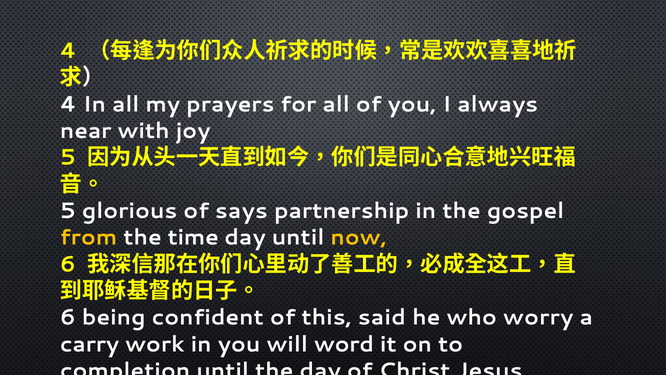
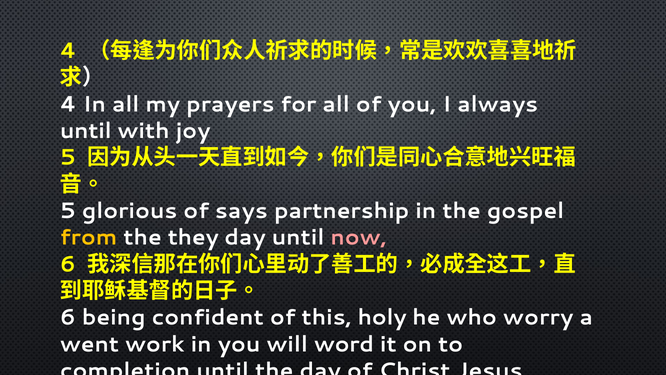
near: near -> until (86, 131)
time: time -> they (193, 237)
now colour: yellow -> pink (359, 237)
said: said -> holy (382, 317)
carry: carry -> went (89, 344)
